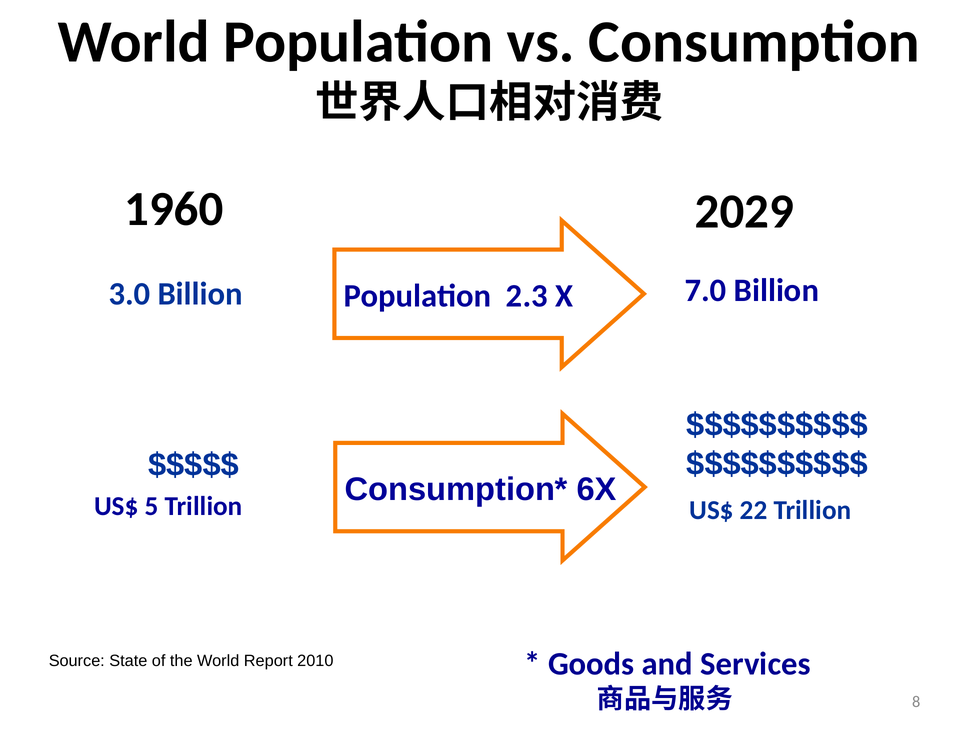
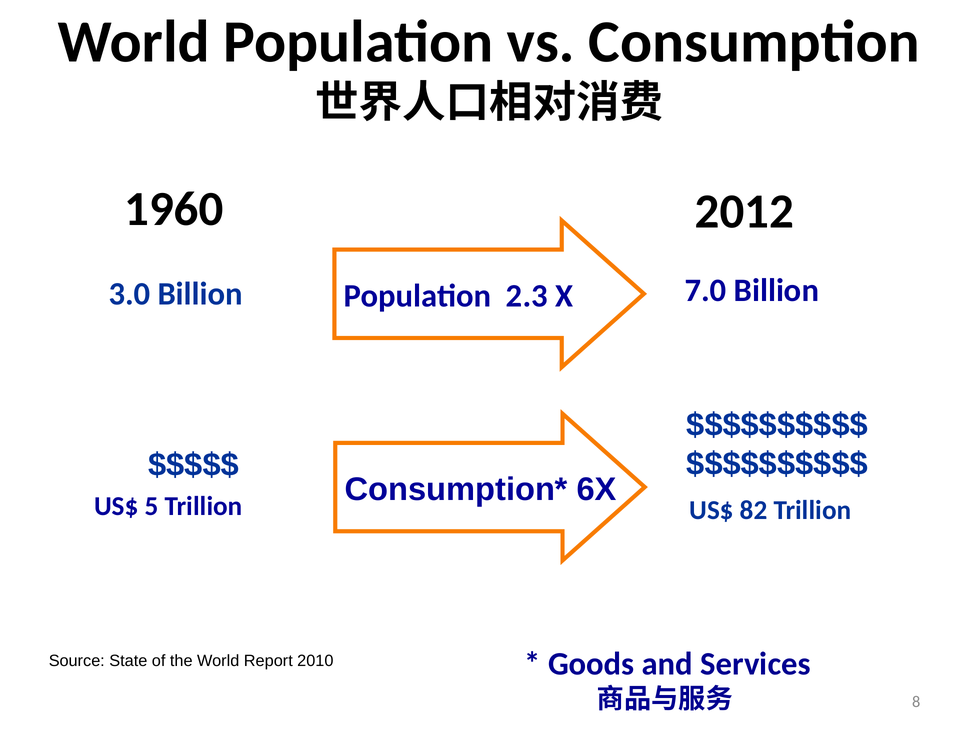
2029: 2029 -> 2012 (744, 211)
22: 22 -> 82 (754, 510)
